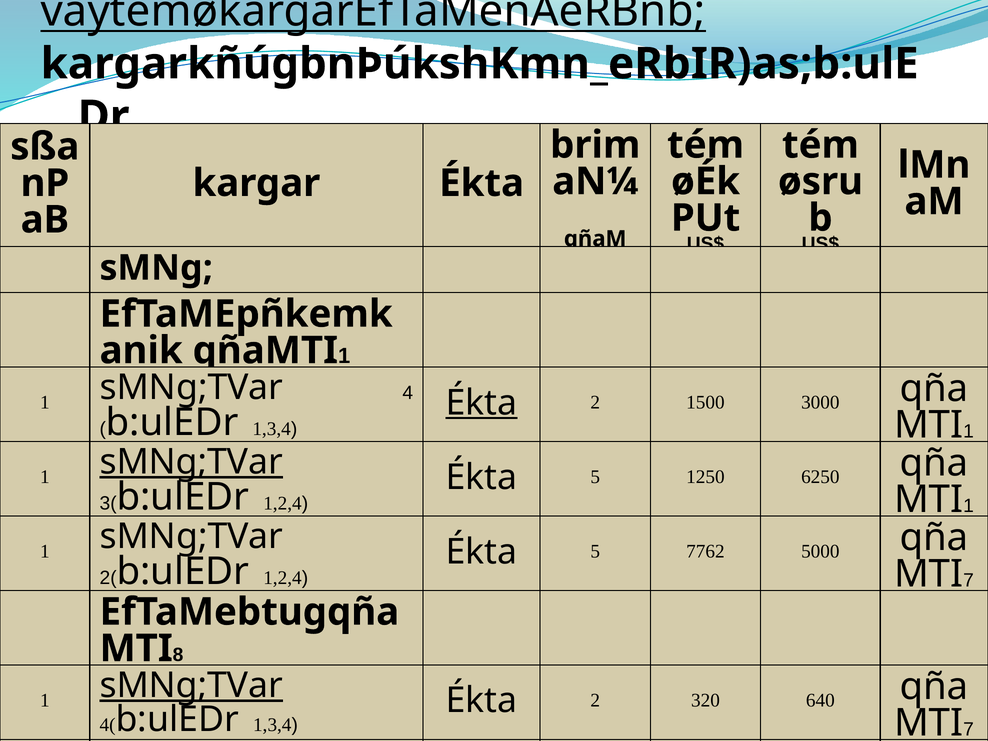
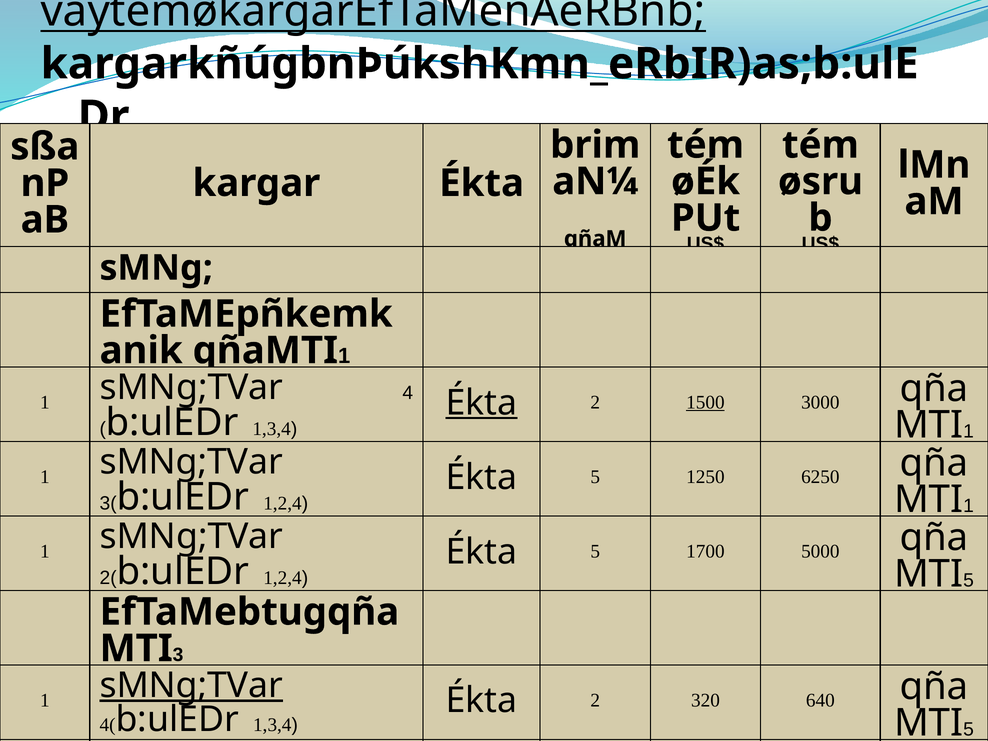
1500 underline: none -> present (705, 402)
sMNg;TVar underline: present -> none (191, 462)
7762: 7762 -> 1700 (705, 551)
7: 7 -> 5 (969, 580)
8: 8 -> 3 (178, 655)
7: 7 -> 5 (969, 729)
